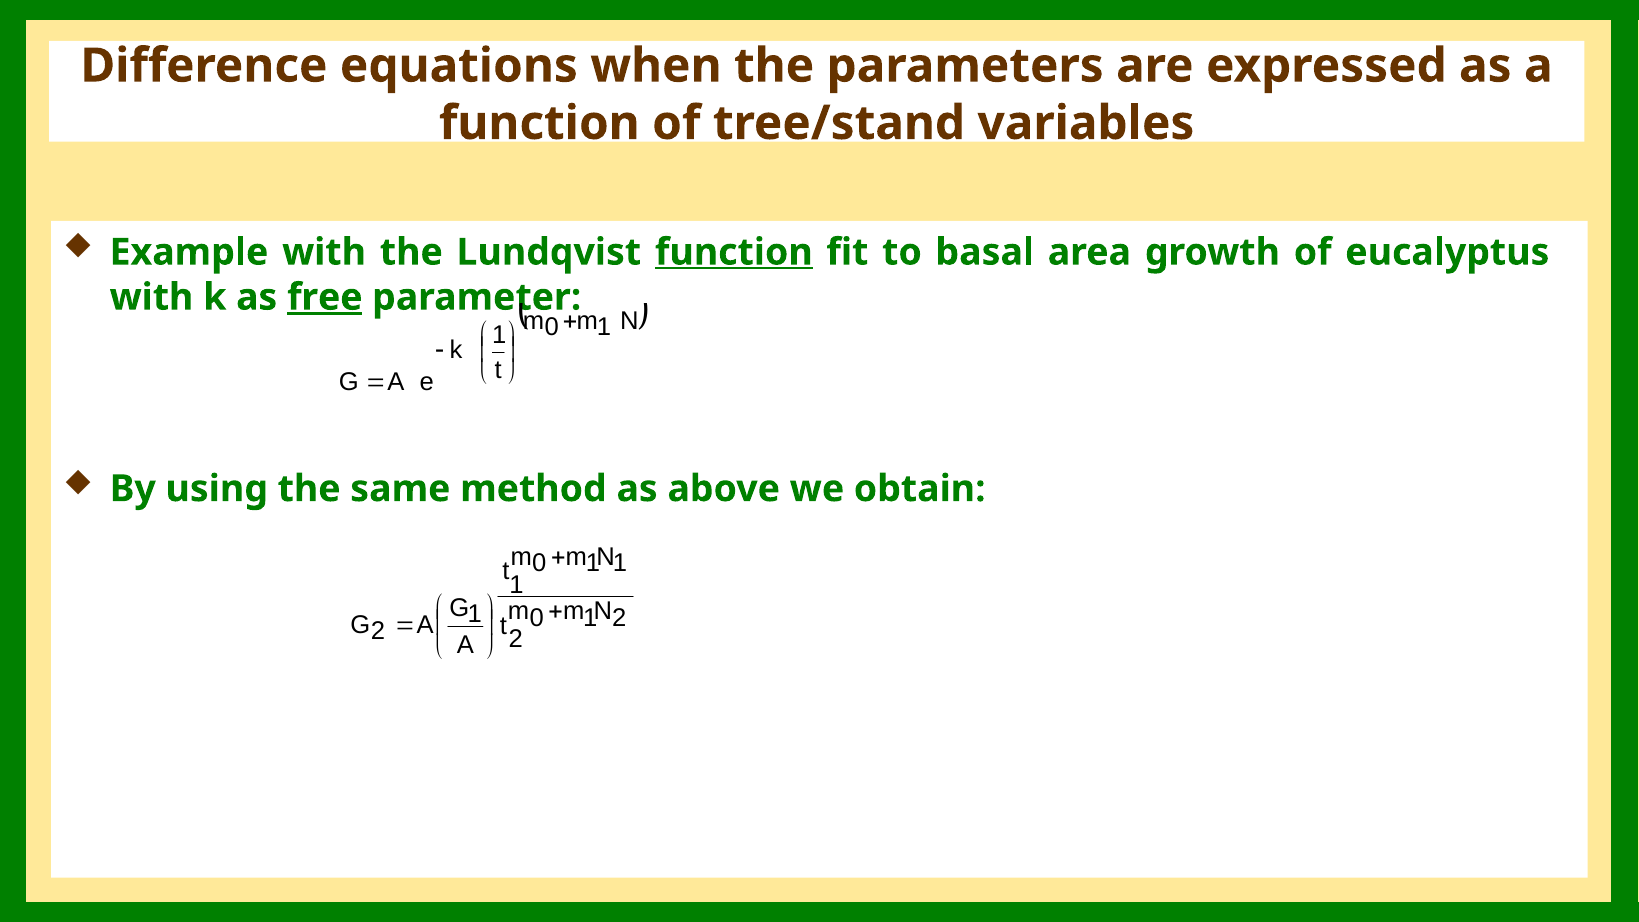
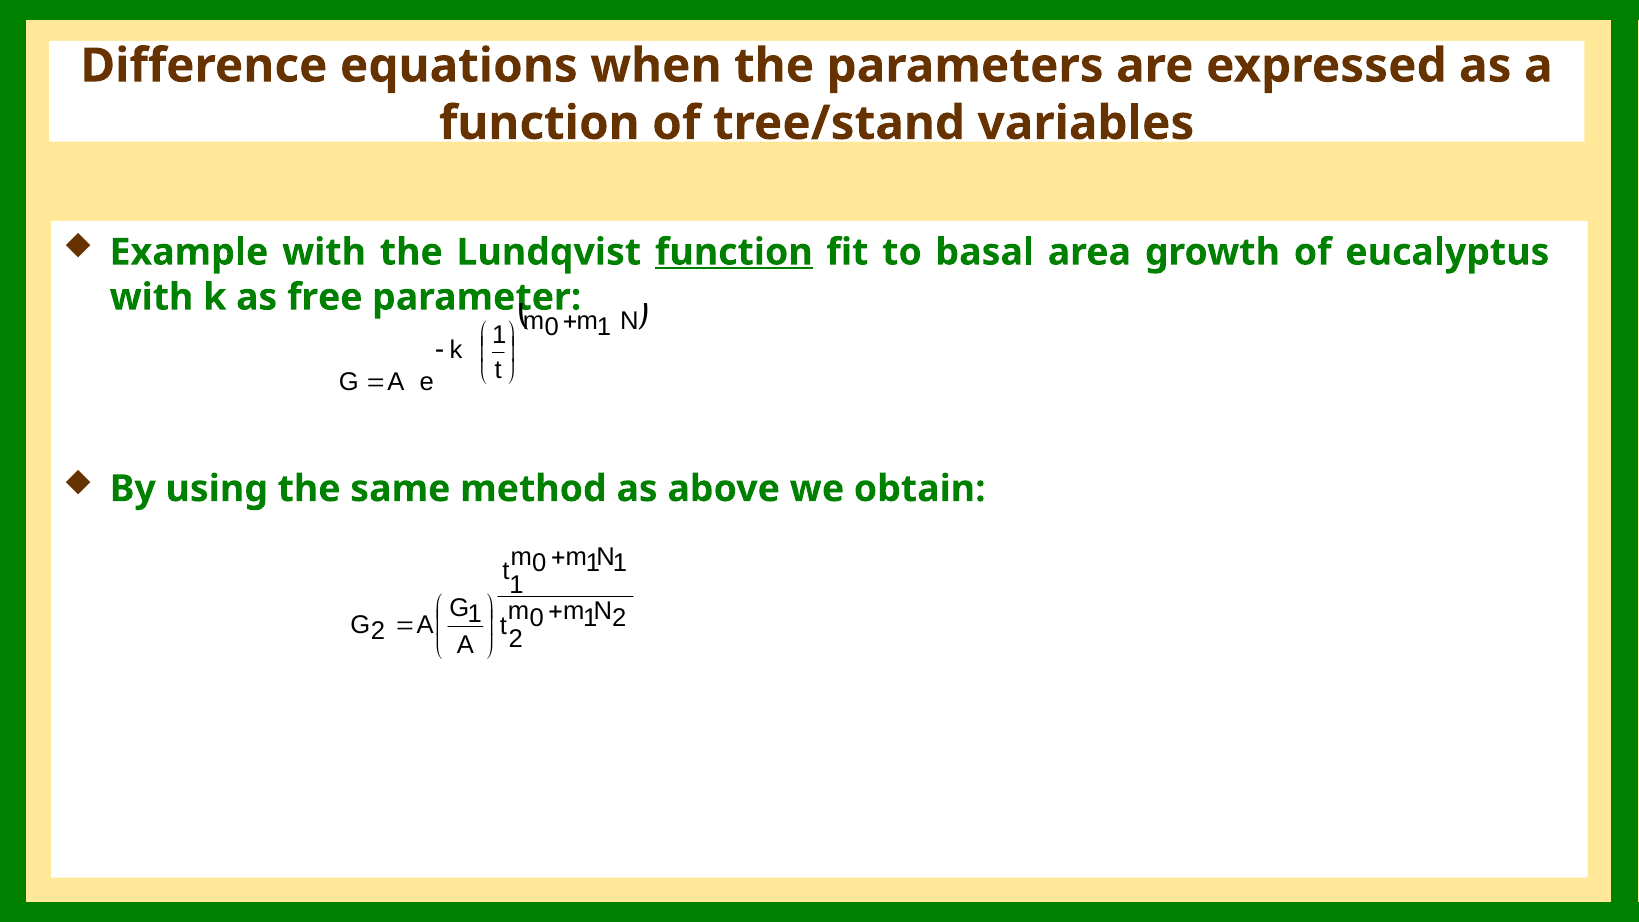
free underline: present -> none (325, 297)
